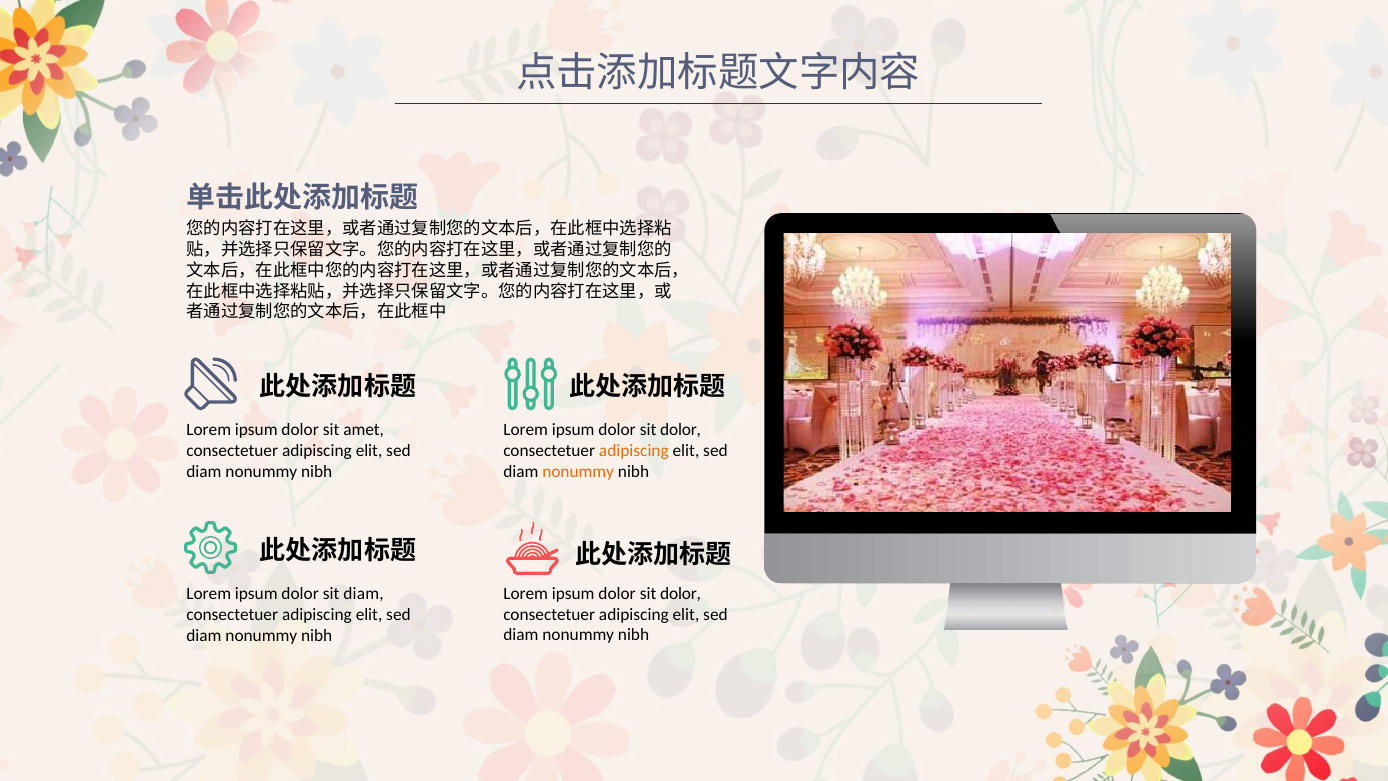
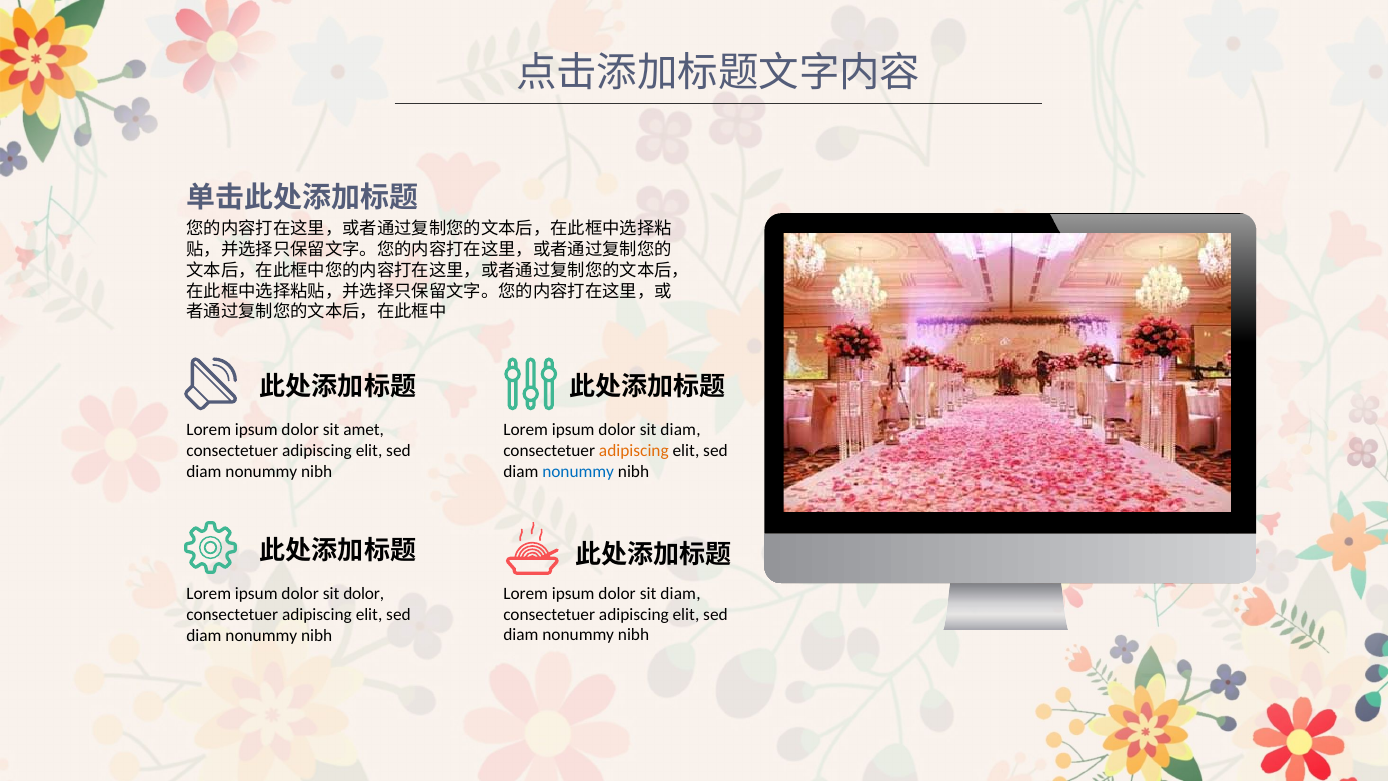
dolor: dolor -> diam (680, 430)
nonummy colour: orange -> blue (578, 472)
dolor: dolor -> diam (680, 593)
sit diam: diam -> dolor (364, 594)
